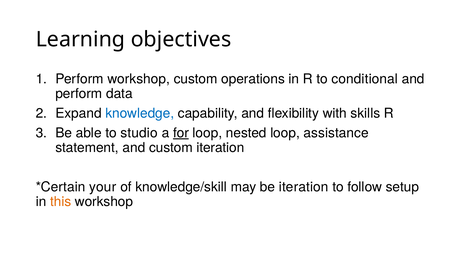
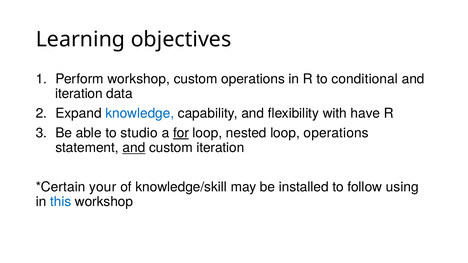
perform: perform -> iteration (79, 94)
skills: skills -> have (365, 113)
loop assistance: assistance -> operations (336, 133)
and underline: none -> present (134, 148)
be iteration: iteration -> installed (304, 187)
setup: setup -> using (402, 187)
this colour: orange -> blue (61, 202)
